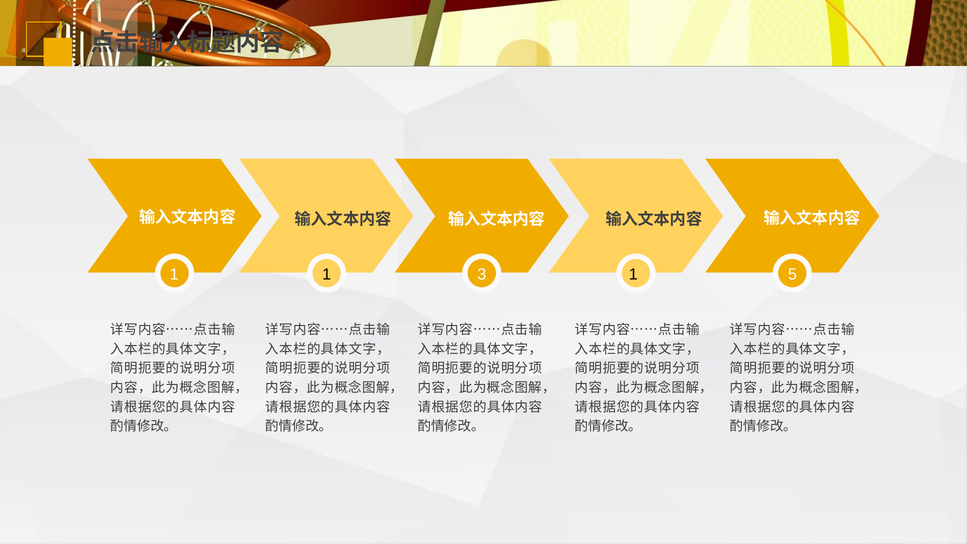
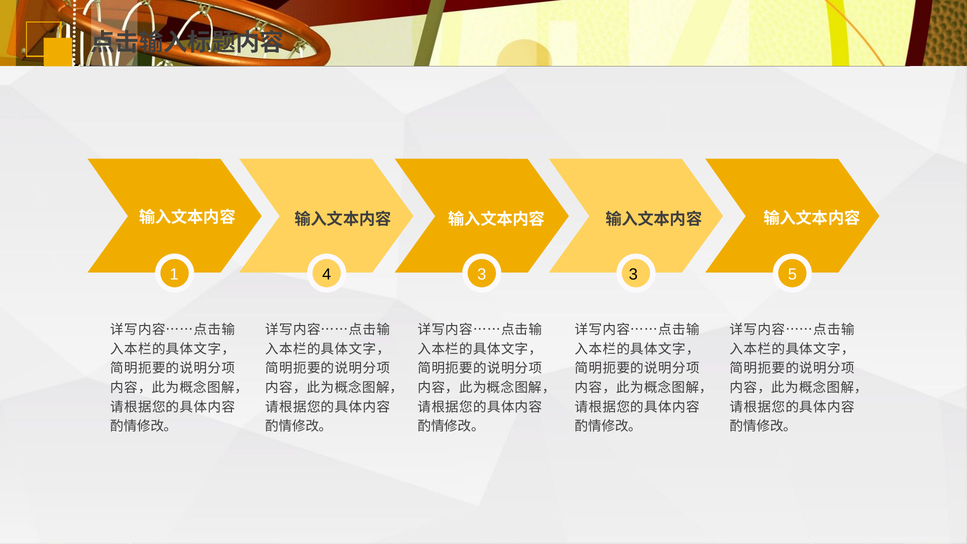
1 1: 1 -> 4 (327, 274)
3 1: 1 -> 3 (633, 274)
